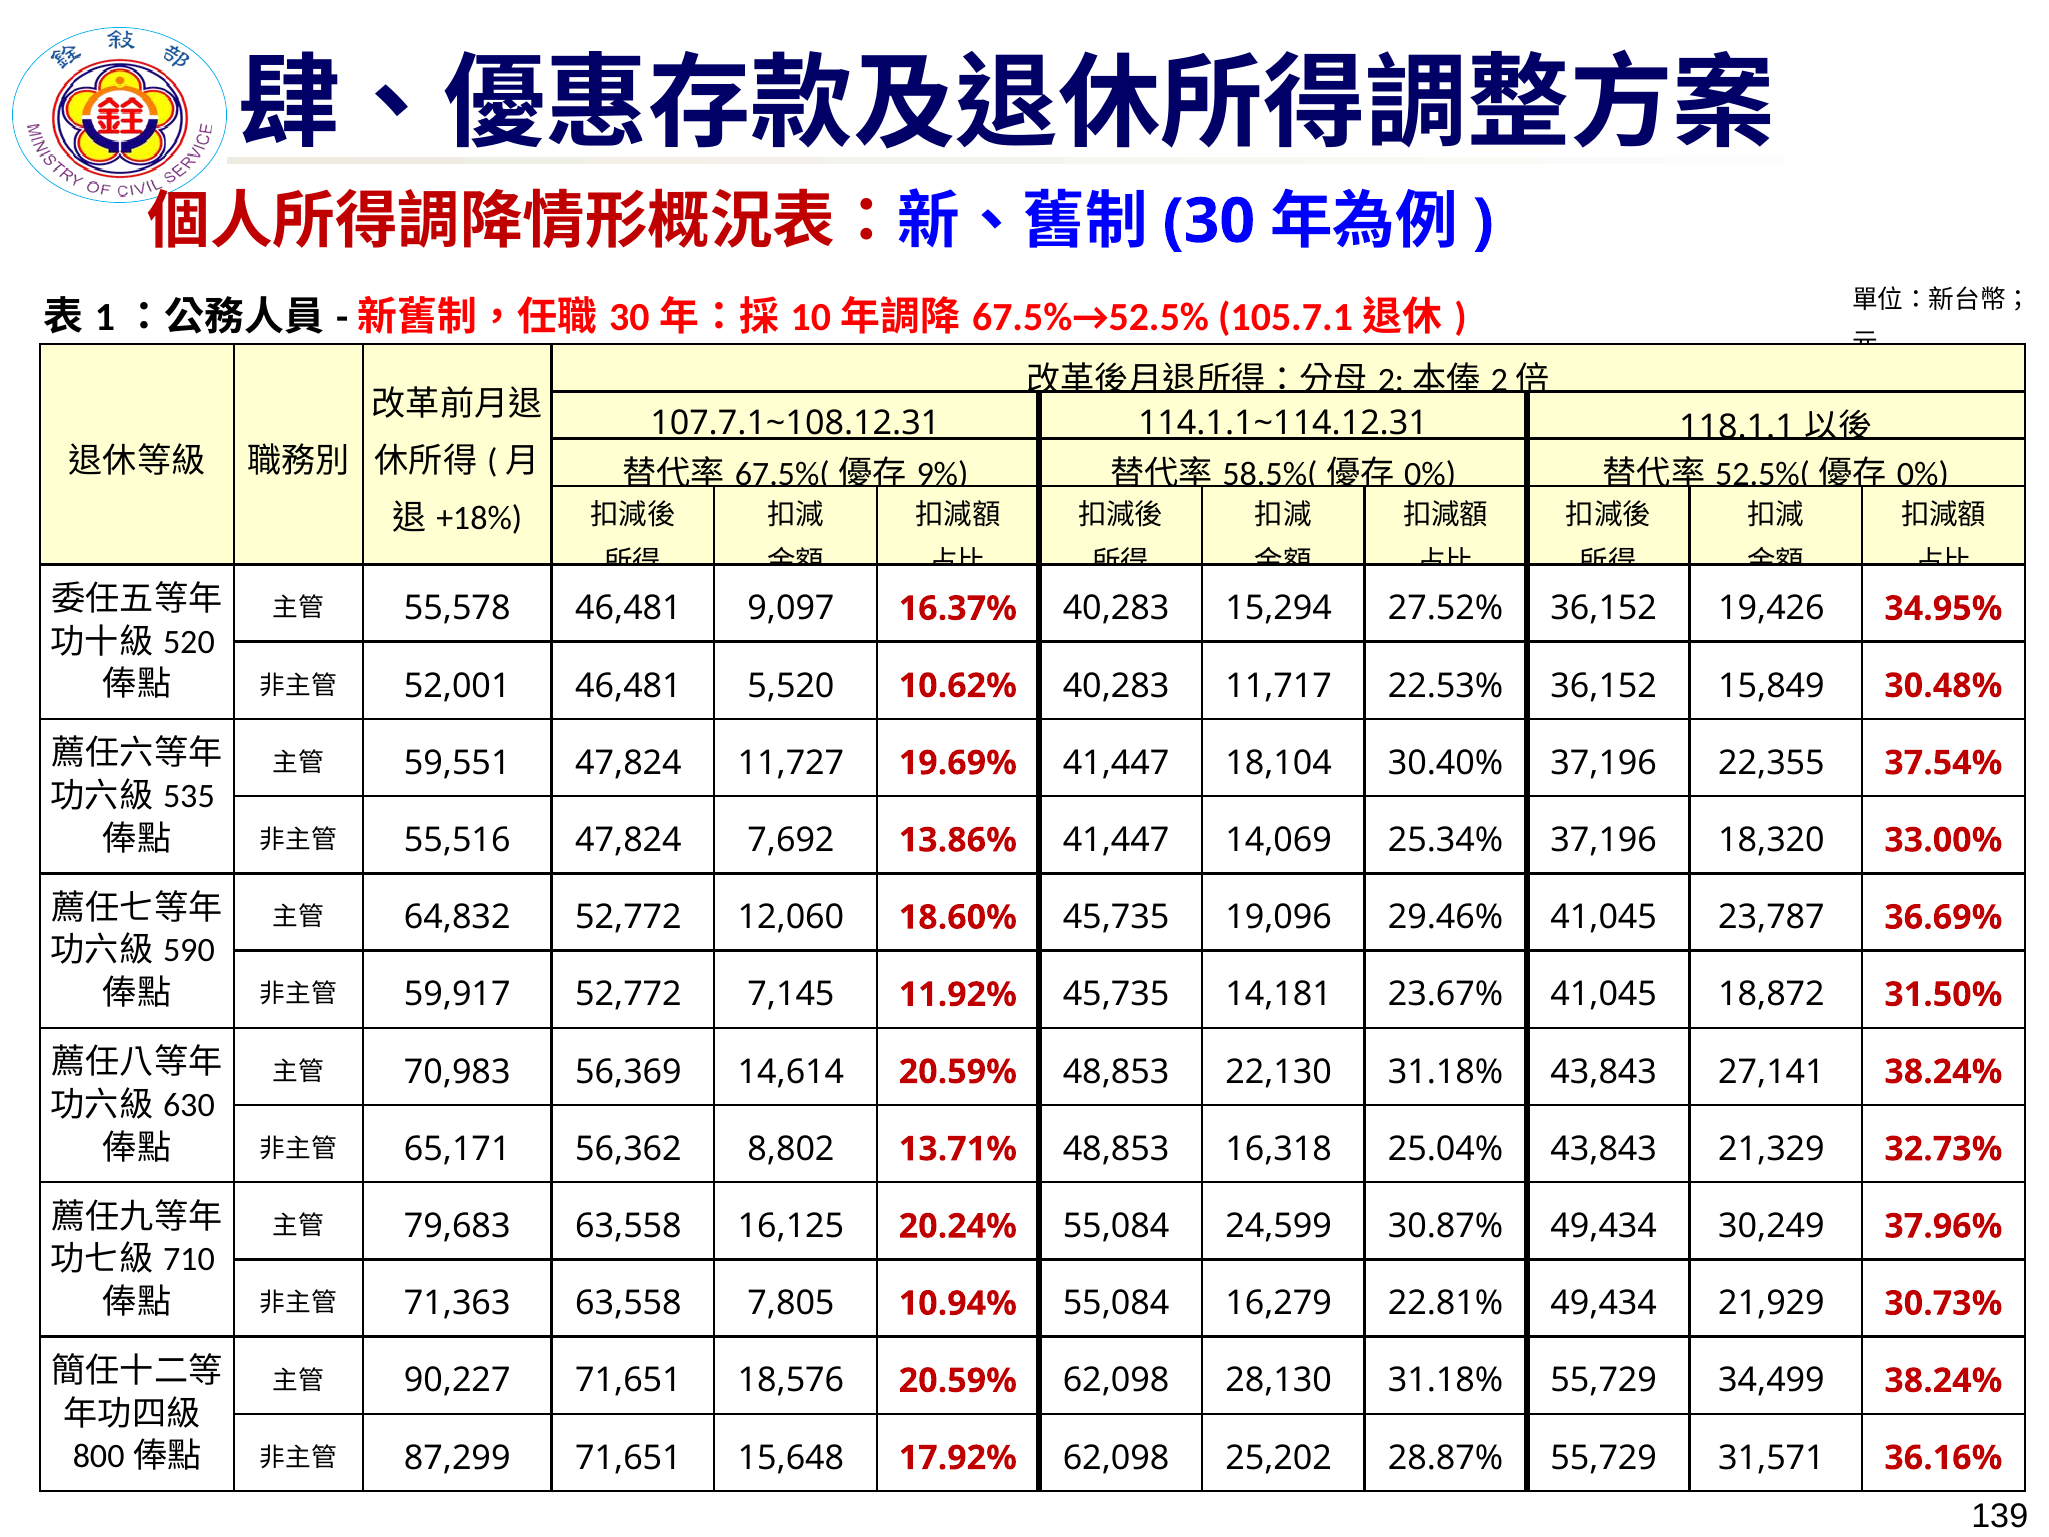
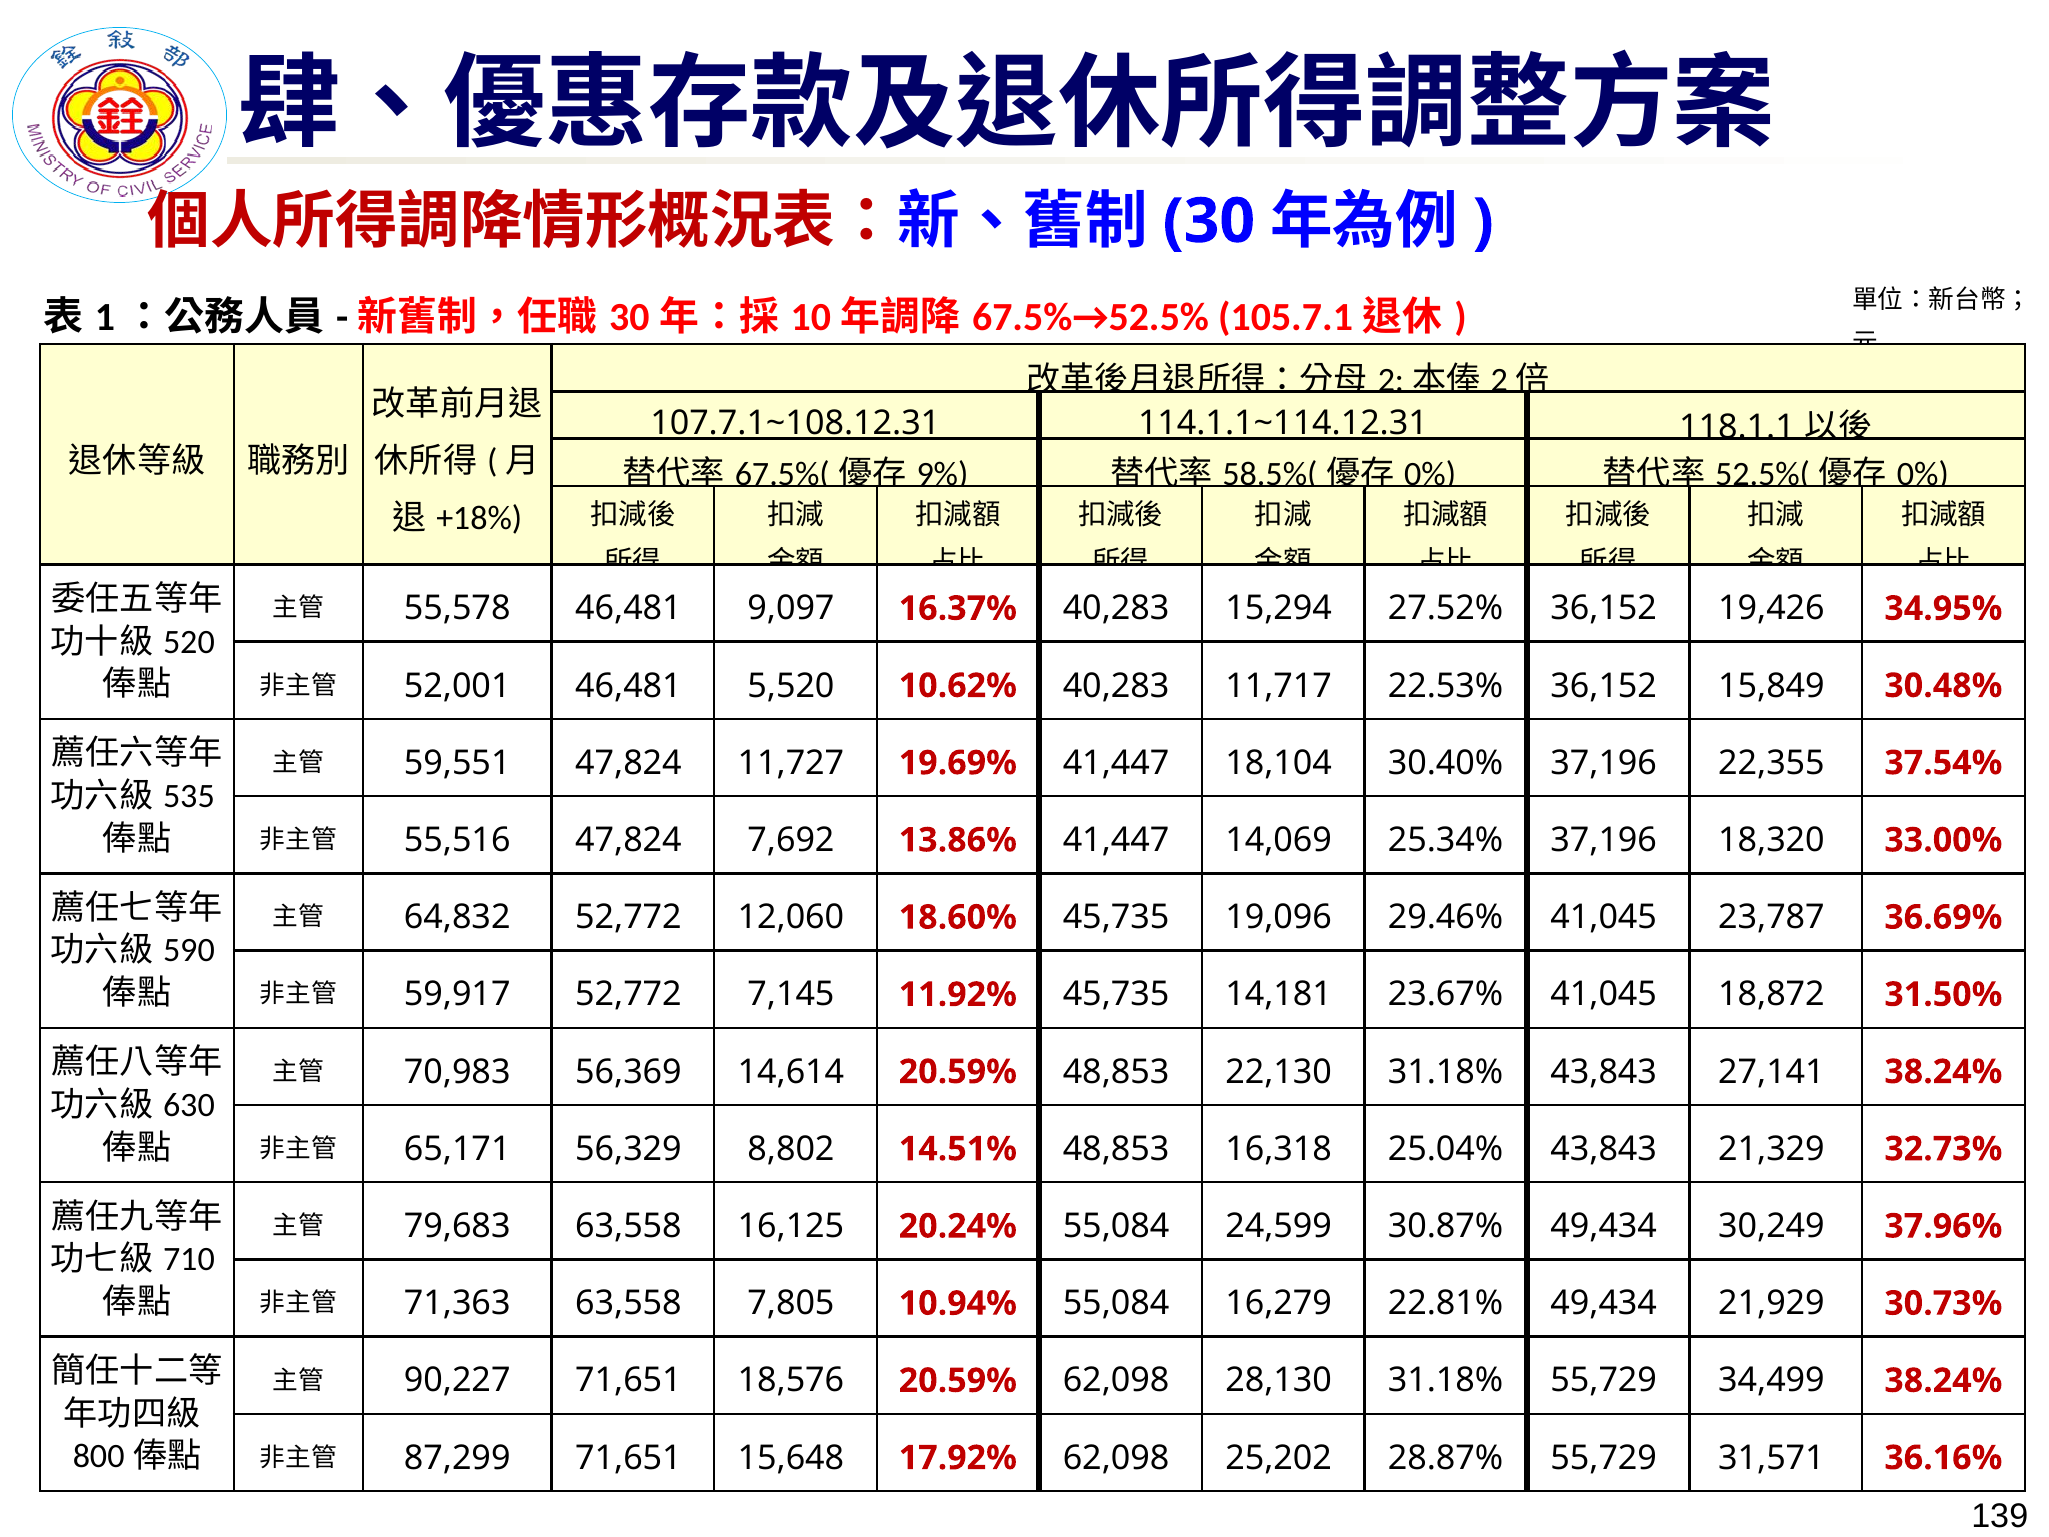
56,362: 56,362 -> 56,329 (628, 1149)
13.71%: 13.71% -> 14.51% (958, 1149)
